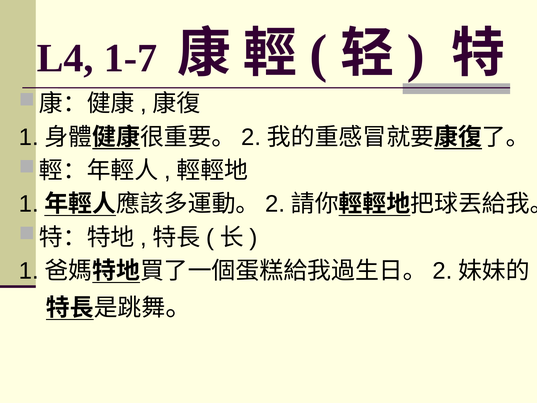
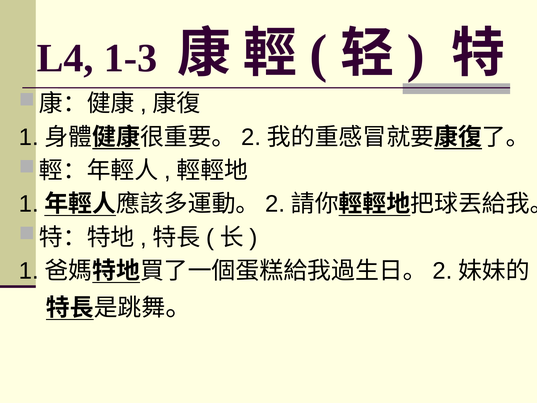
1-7: 1-7 -> 1-3 (131, 58)
